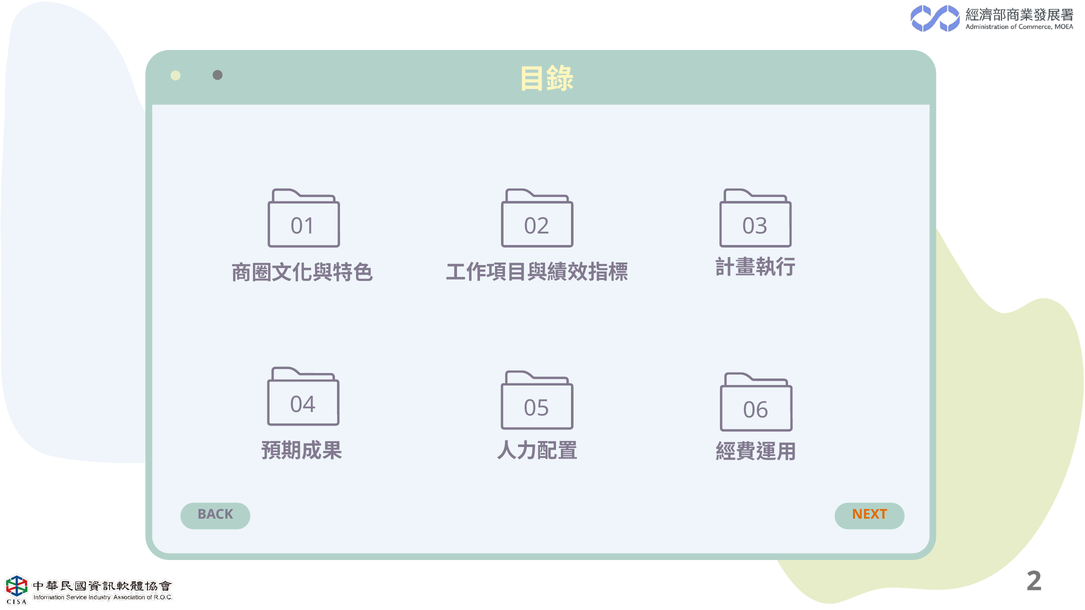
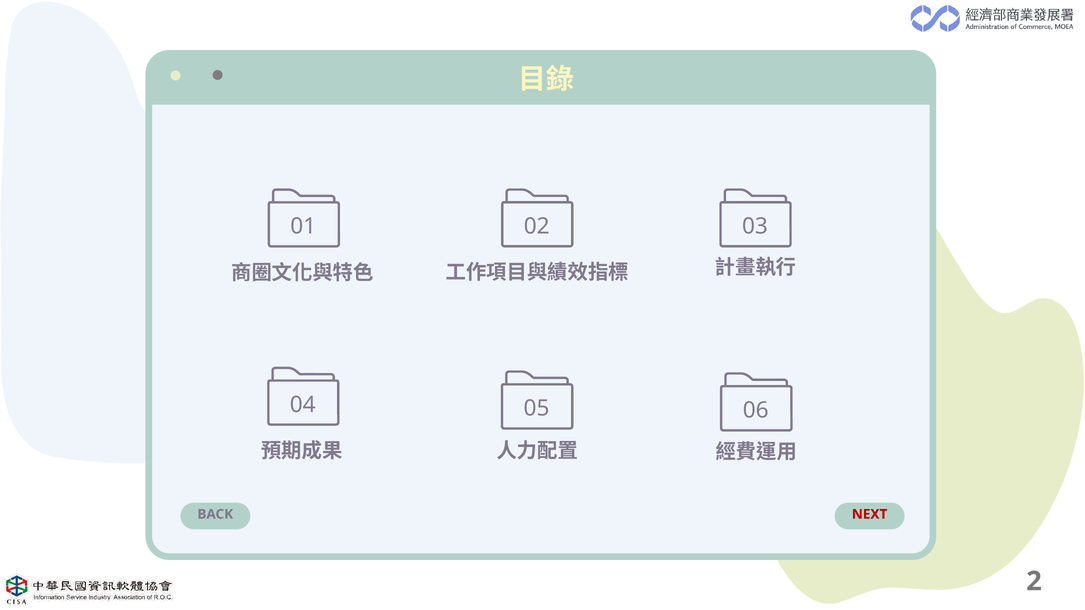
NEXT colour: orange -> red (870, 515)
